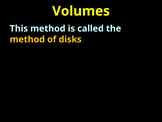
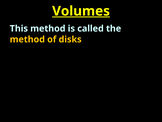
Volumes underline: none -> present (81, 11)
